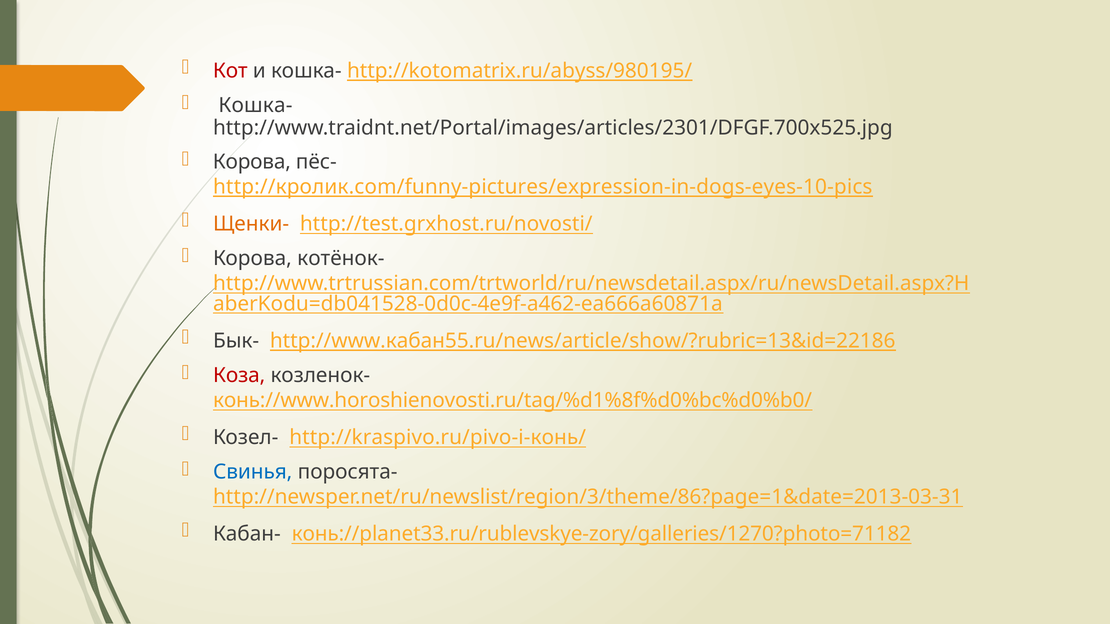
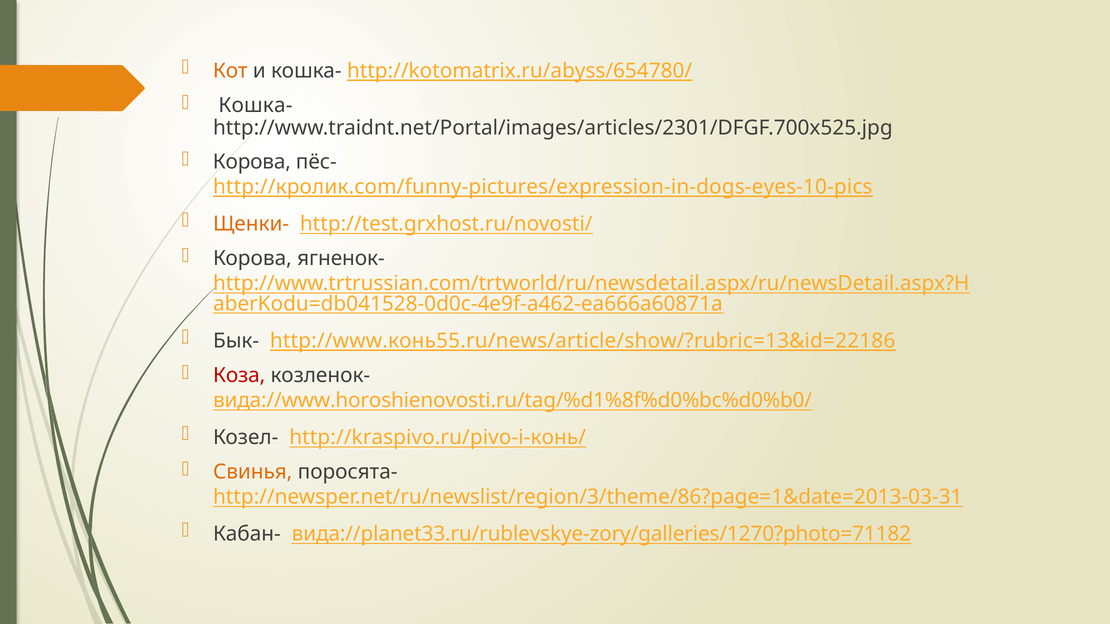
Кот colour: red -> orange (230, 71)
http://kotomatrix.ru/abyss/980195/: http://kotomatrix.ru/abyss/980195/ -> http://kotomatrix.ru/abyss/654780/ (520, 71)
котёнок-: котёнок- -> ягненок- (341, 259)
http://www.кабан55.ru/news/article/show/?rubric=13&id=22186: http://www.кабан55.ru/news/article/show/?rubric=13&id=22186 -> http://www.конь55.ru/news/article/show/?rubric=13&id=22186 (583, 341)
конь://www.horoshienovosti.ru/tag/%d1%8f%d0%bc%d0%b0/: конь://www.horoshienovosti.ru/tag/%d1%8f%d0%bc%d0%b0/ -> вида://www.horoshienovosti.ru/tag/%d1%8f%d0%bc%d0%b0/ (513, 401)
Свинья colour: blue -> orange (253, 472)
конь://planet33.ru/rublevskye-zory/galleries/1270?photo=71182: конь://planet33.ru/rublevskye-zory/galleries/1270?photo=71182 -> вида://planet33.ru/rublevskye-zory/galleries/1270?photo=71182 (601, 534)
